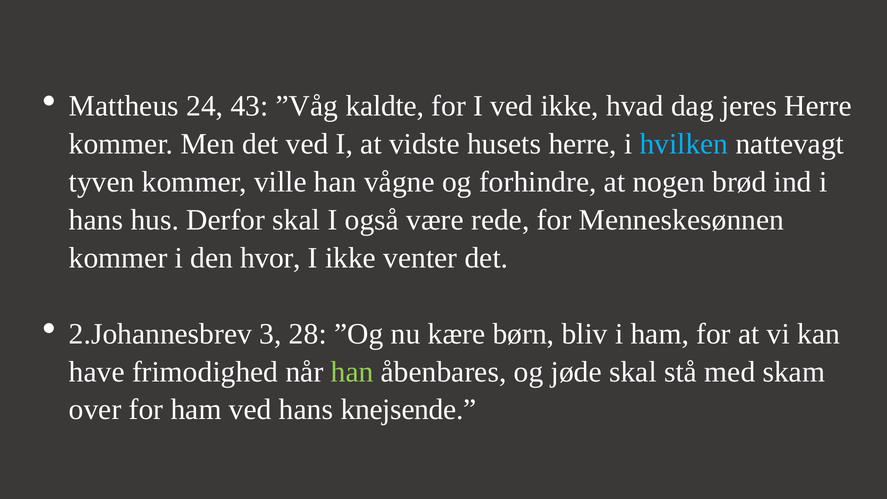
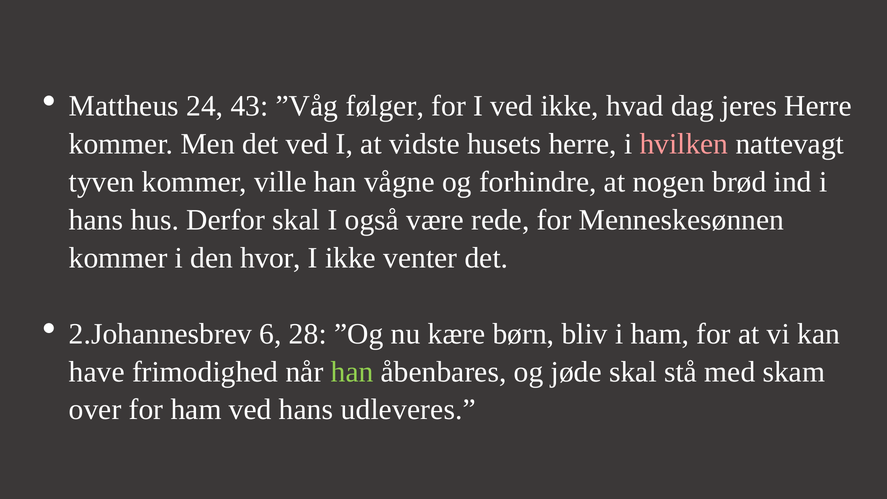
kaldte: kaldte -> følger (385, 106)
hvilken colour: light blue -> pink (684, 144)
3: 3 -> 6 (270, 334)
knejsende: knejsende -> udleveres (408, 410)
